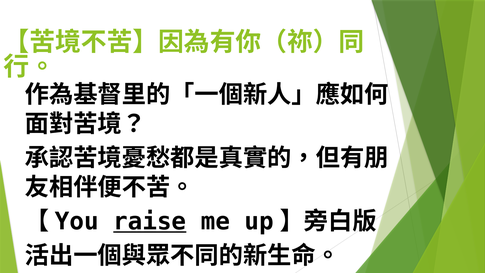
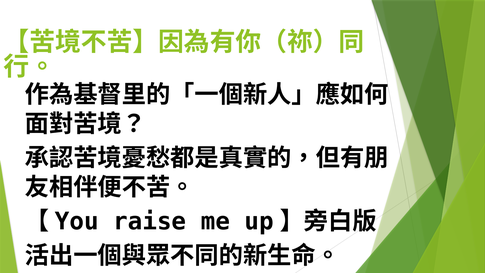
raise underline: present -> none (150, 221)
